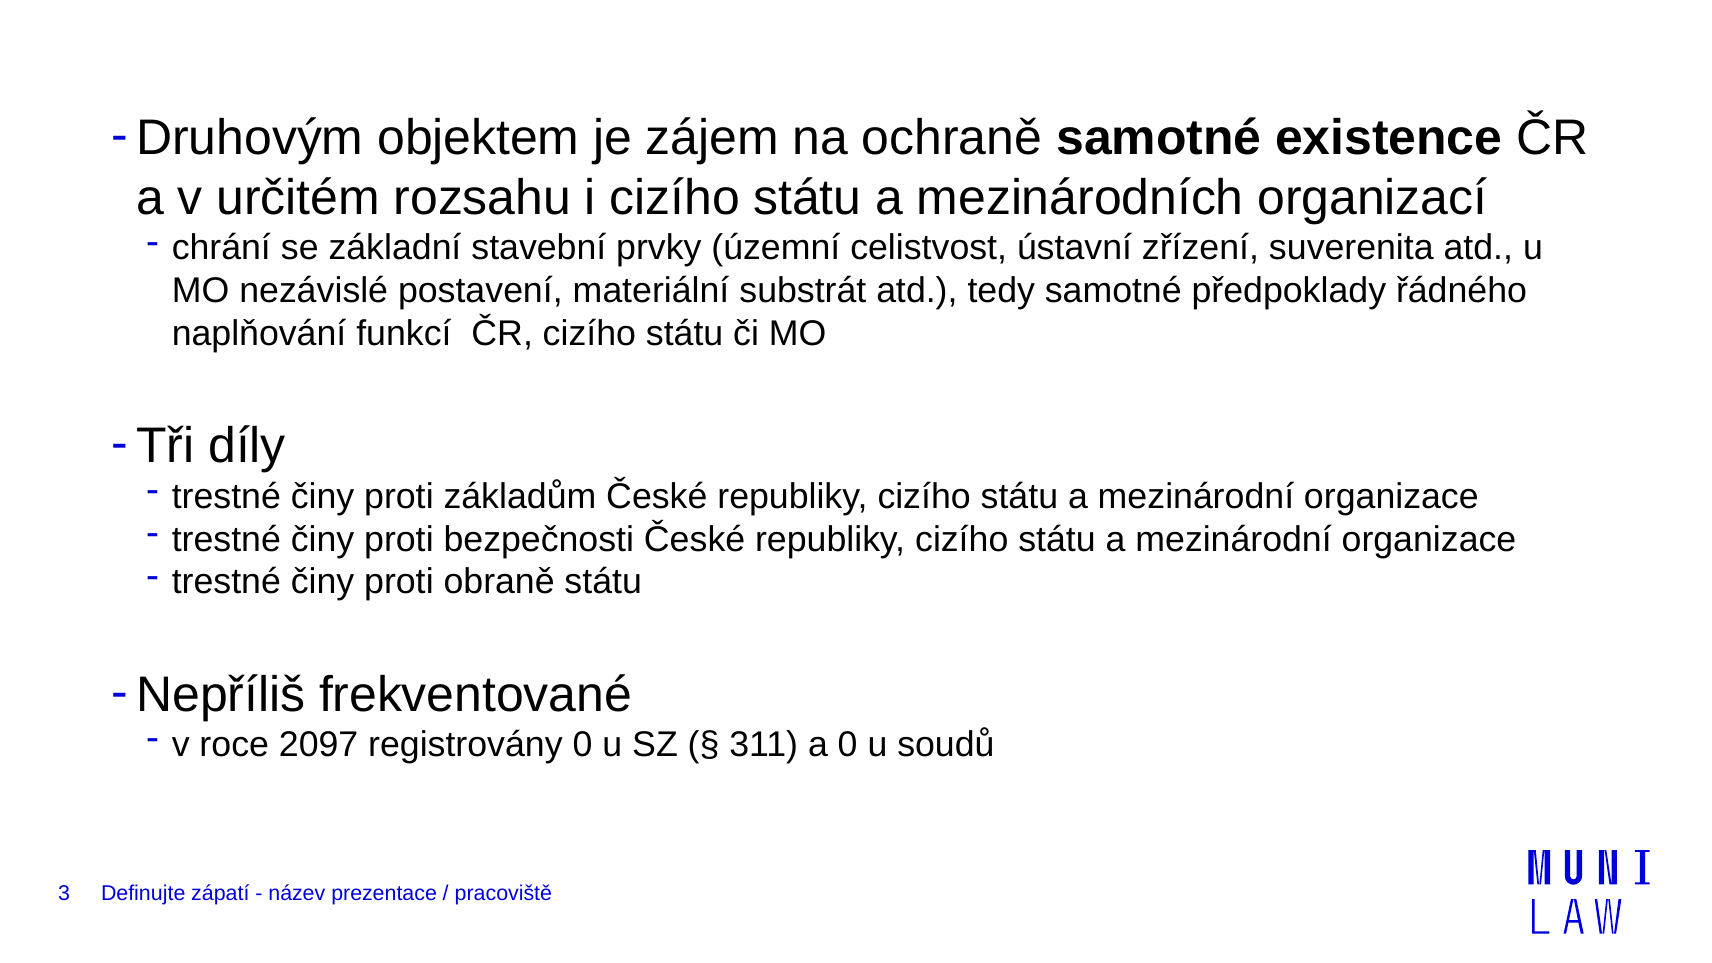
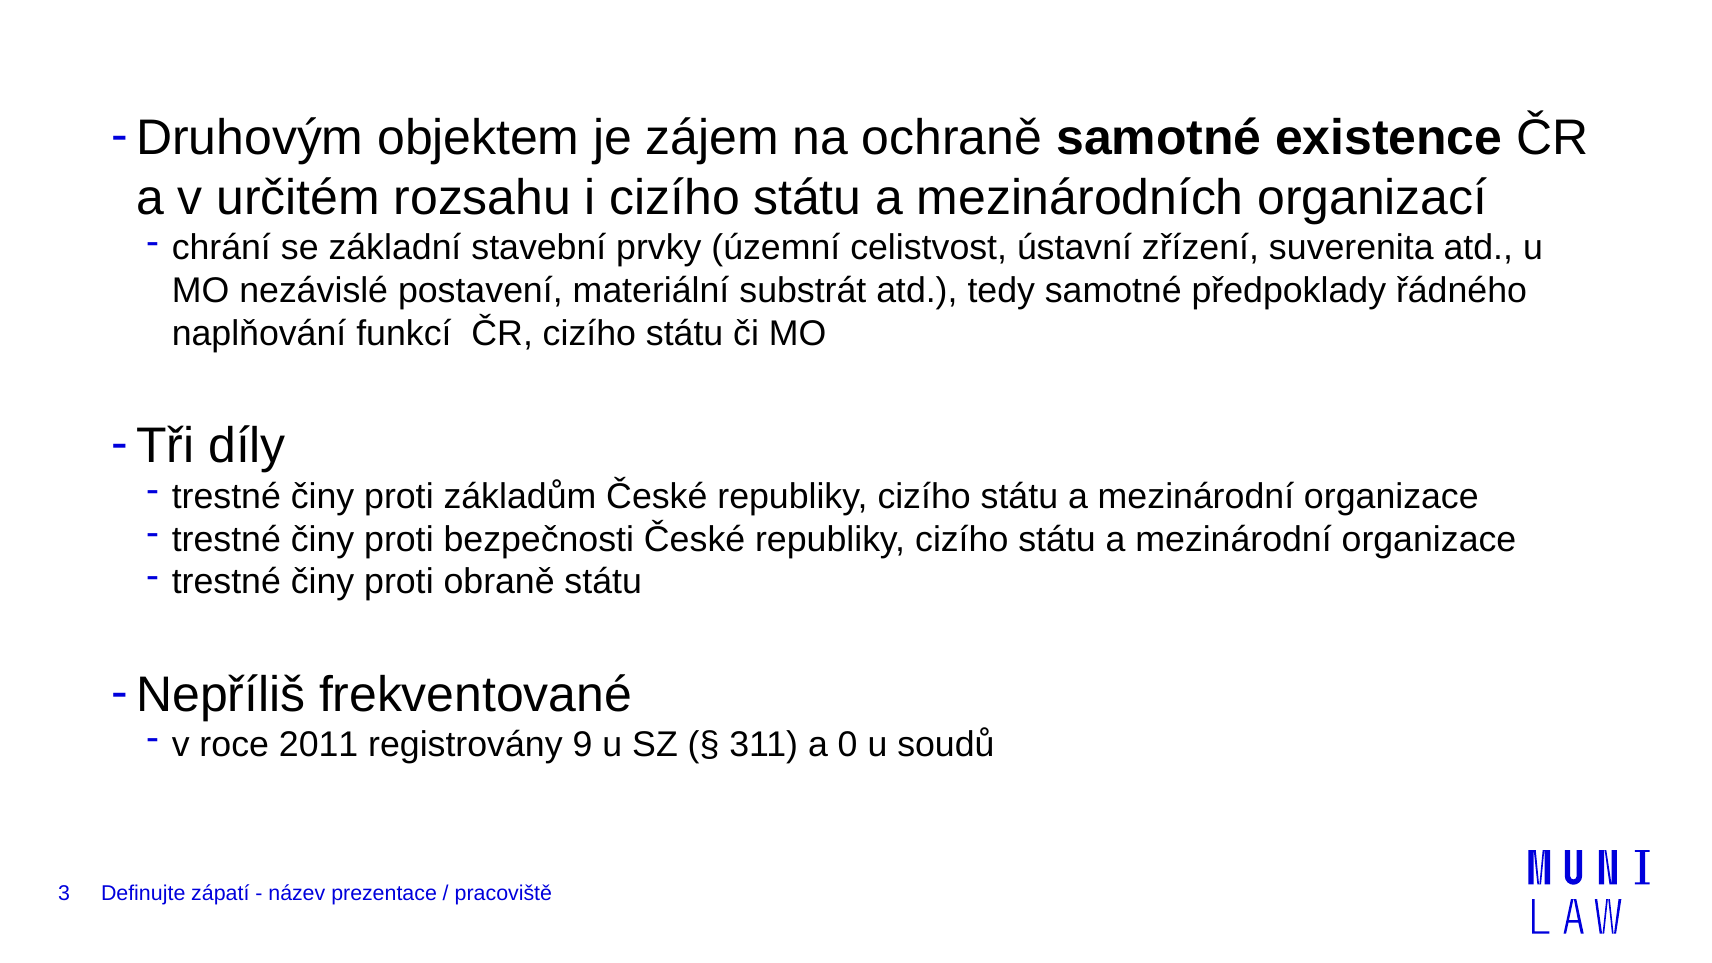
2097: 2097 -> 2011 (319, 745)
registrovány 0: 0 -> 9 (583, 745)
